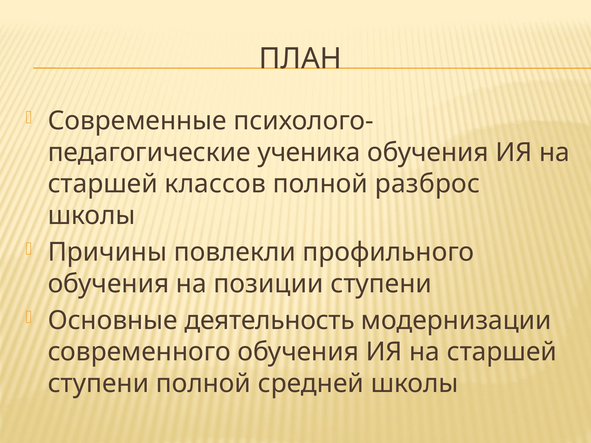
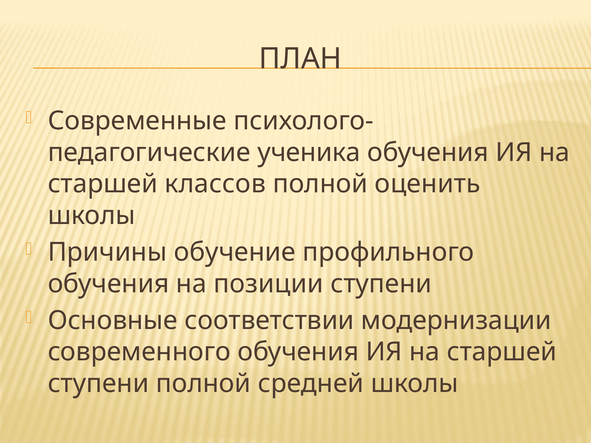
разброс: разброс -> оценить (428, 184)
повлекли: повлекли -> обучение (235, 252)
деятельность: деятельность -> соответствии (269, 321)
